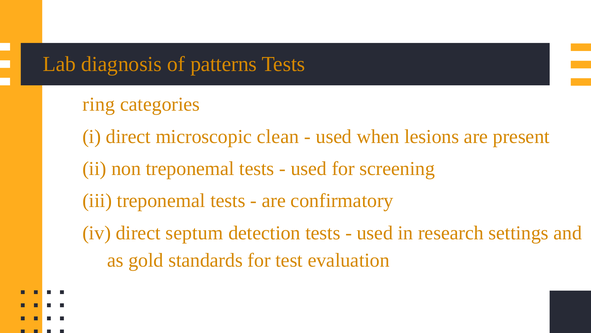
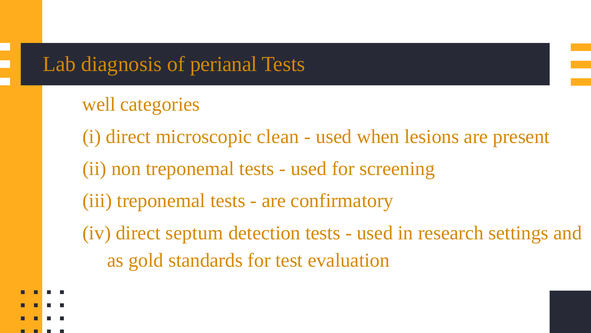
patterns: patterns -> perianal (224, 64)
ring: ring -> well (99, 104)
